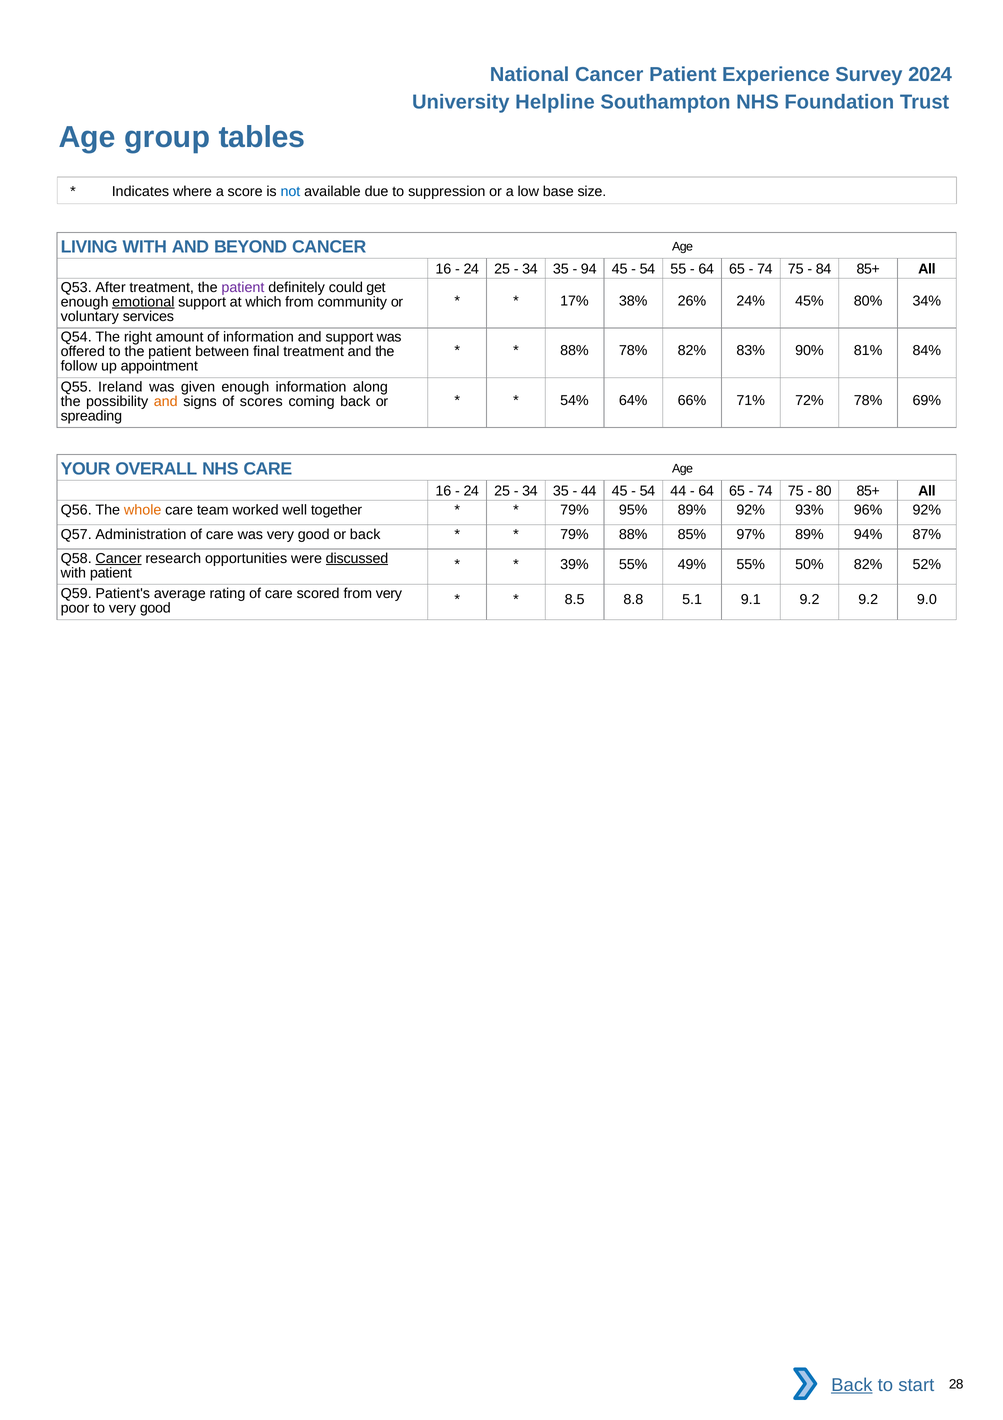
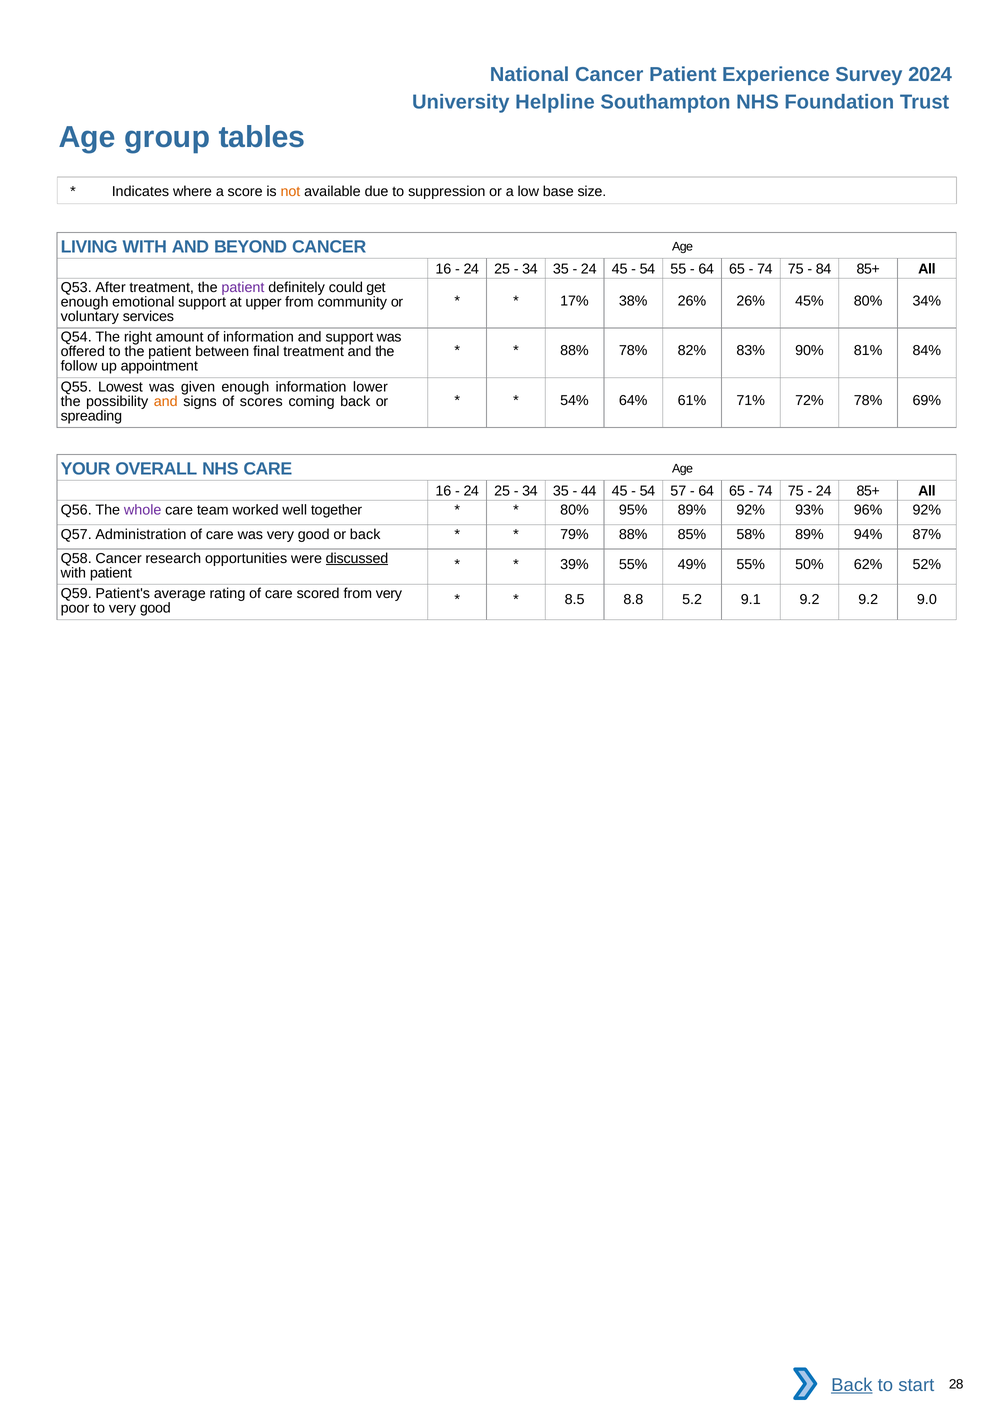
not colour: blue -> orange (290, 191)
94: 94 -> 24 (589, 269)
26% 24%: 24% -> 26% (751, 301)
emotional underline: present -> none (143, 302)
which: which -> upper (264, 302)
Ireland: Ireland -> Lowest (120, 387)
along: along -> lower (370, 387)
66%: 66% -> 61% (692, 400)
54 44: 44 -> 57 (678, 491)
80: 80 -> 24 (824, 491)
whole colour: orange -> purple (143, 510)
79%: 79% -> 80% (575, 510)
97%: 97% -> 58% (751, 534)
Cancer underline: present -> none (119, 558)
50% 82%: 82% -> 62% (868, 564)
5.1: 5.1 -> 5.2 (692, 599)
